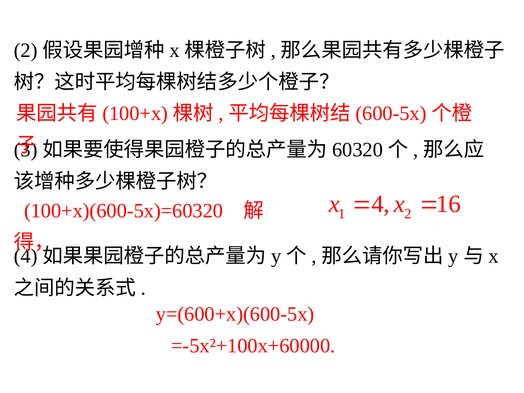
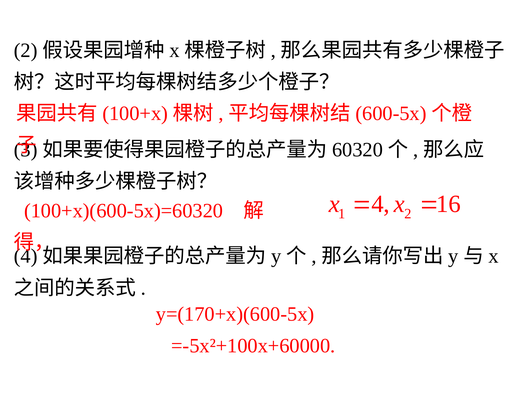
y=(600+x)(600-5x: y=(600+x)(600-5x -> y=(170+x)(600-5x (235, 314)
